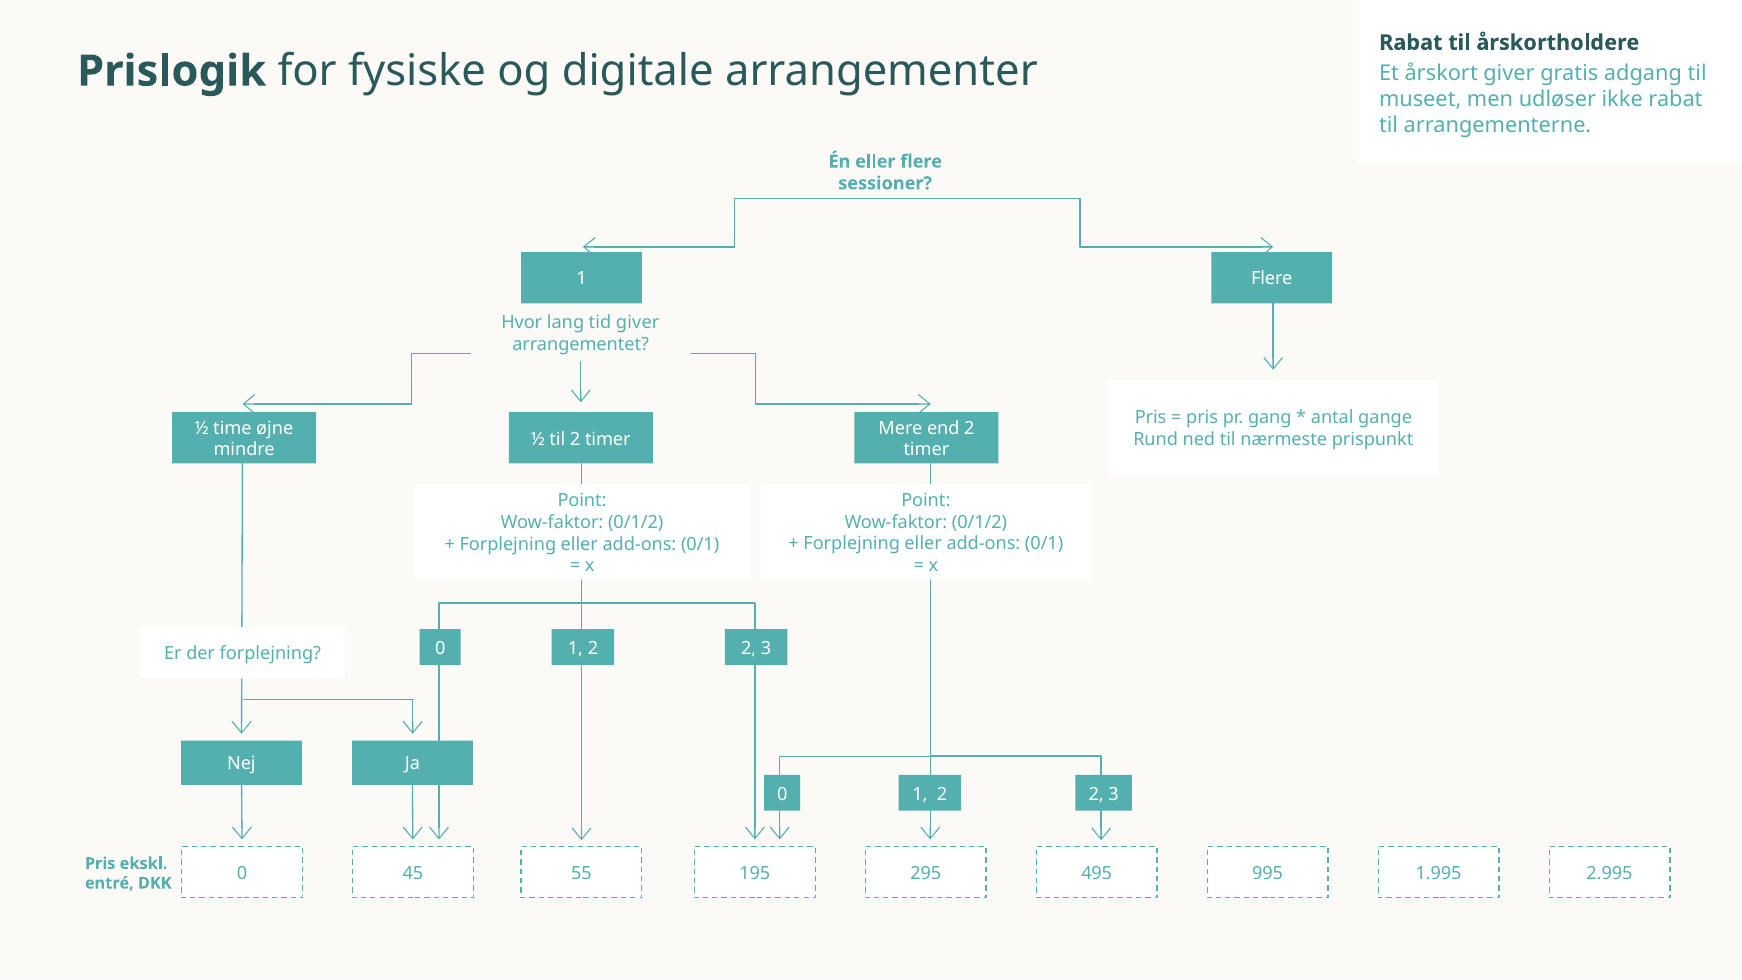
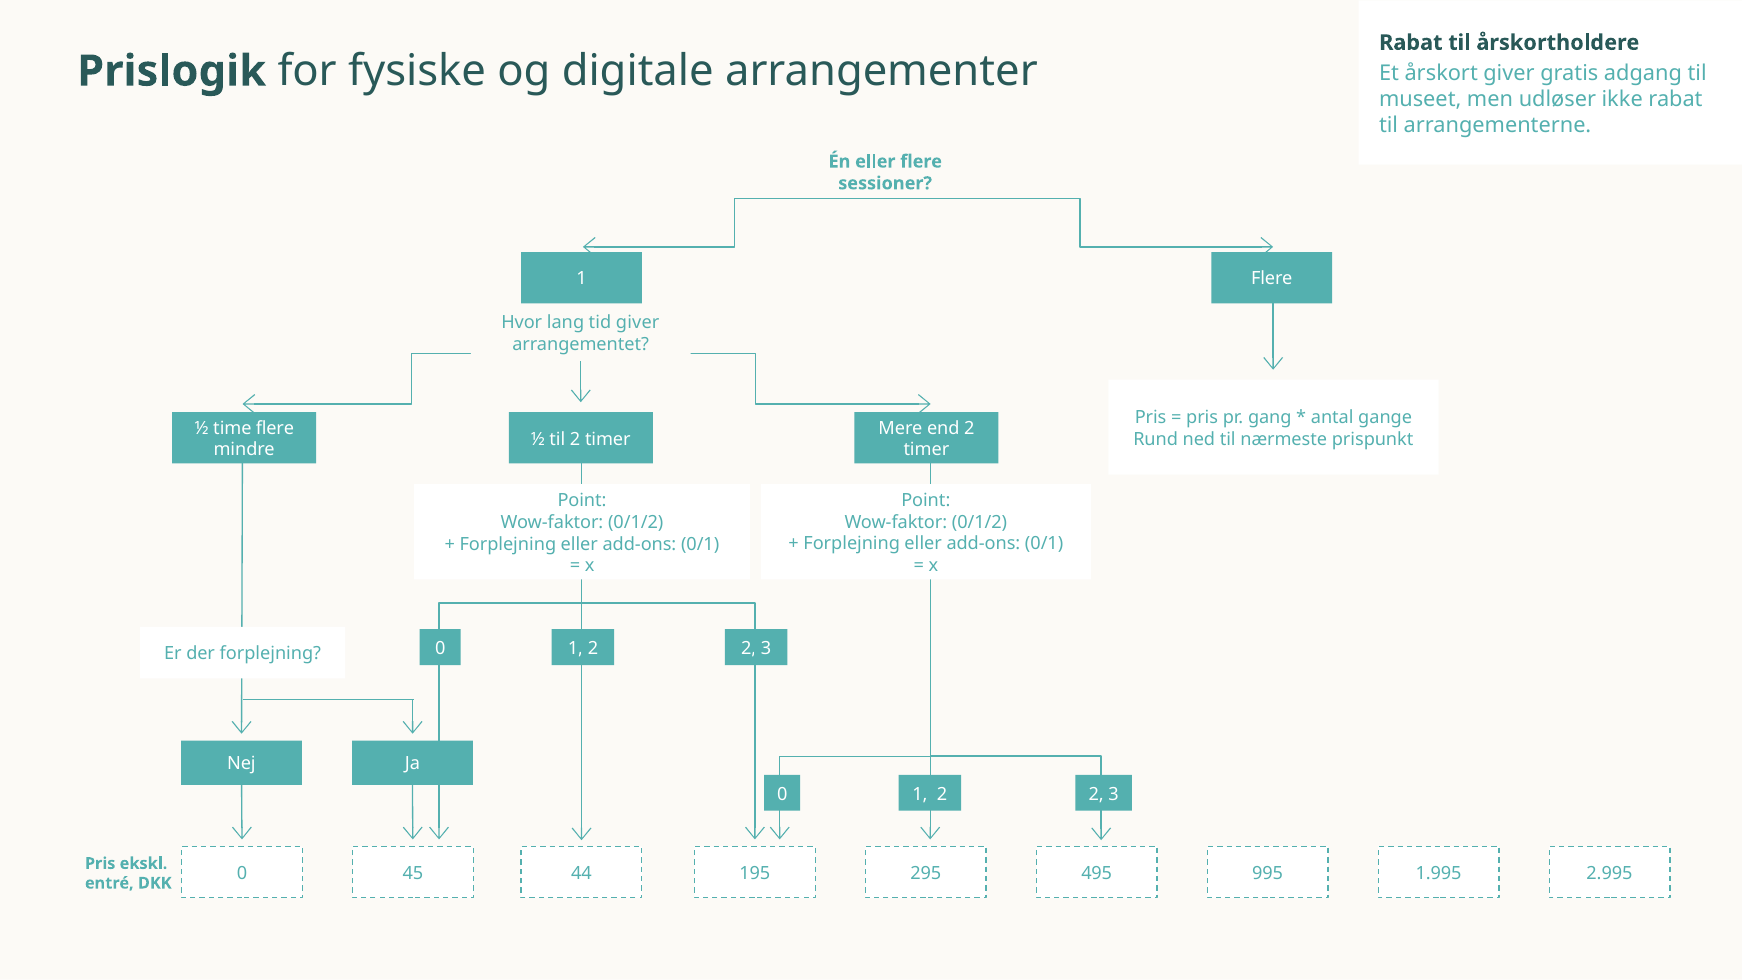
time øjne: øjne -> flere (275, 428)
55: 55 -> 44 (582, 874)
